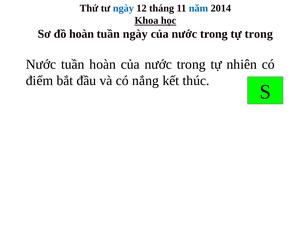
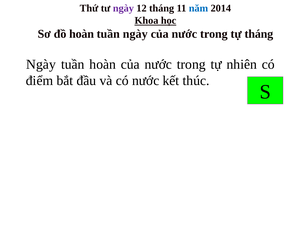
ngày colour: blue -> purple (123, 8)
tự trong: trong -> tháng (259, 34)
Nước: Nước -> Ngày (41, 64)
có nắng: nắng -> nước (146, 81)
